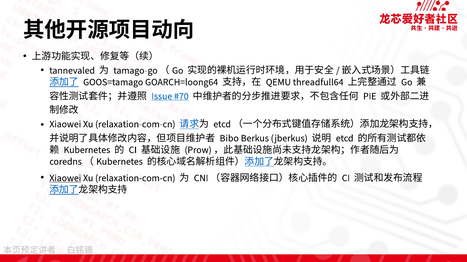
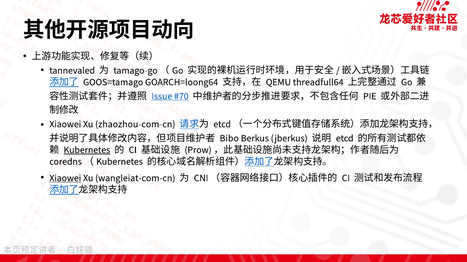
relaxation-com-cn: relaxation-com-cn -> zhaozhou-com-cn (135, 124)
Kubernetes underline: none -> present (87, 150)
relaxation-com-cn: relaxation-com-cn -> wangleiat-com-cn (135, 178)
